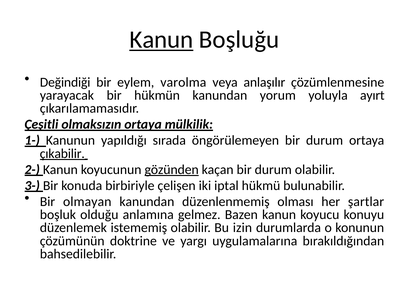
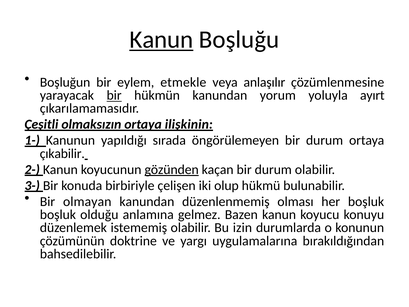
Değindiği: Değindiği -> Boşluğun (65, 82)
varolma: varolma -> etmekle (183, 82)
bir underline: none -> present (114, 95)
mülkilik: mülkilik -> ilişkinin (189, 124)
çıkabilir underline: present -> none (62, 153)
iptal: iptal -> olup (226, 185)
her şartlar: şartlar -> boşluk (366, 201)
